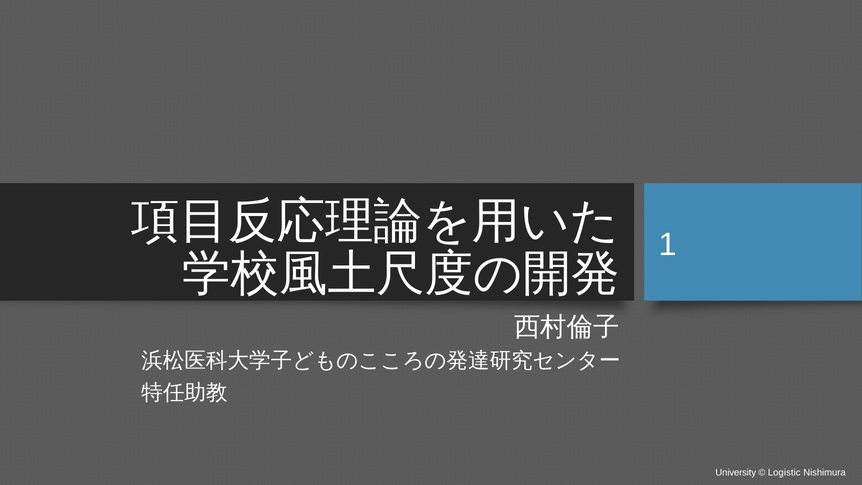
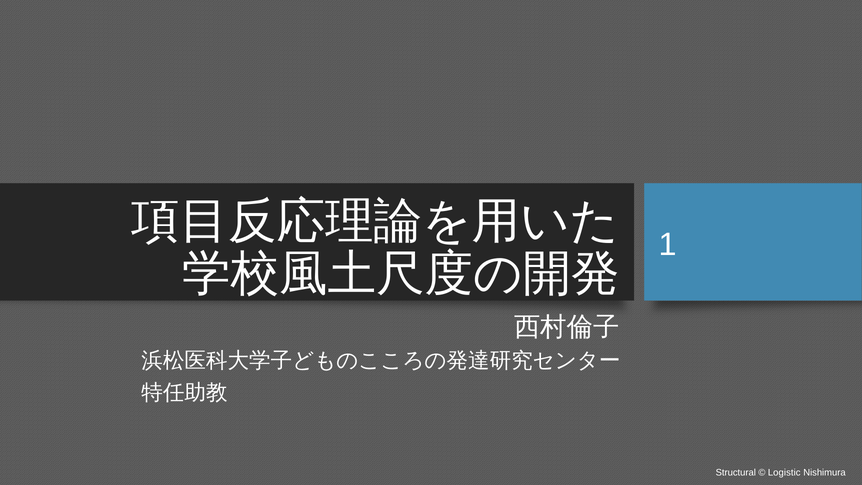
University: University -> Structural (736, 473)
